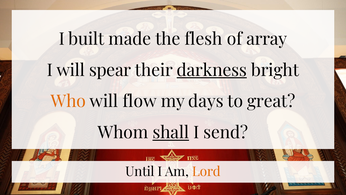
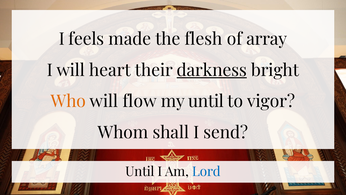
built: built -> feels (86, 39)
spear: spear -> heart (110, 70)
my days: days -> until (206, 101)
great: great -> vigor (271, 101)
shall underline: present -> none (171, 132)
Lord colour: orange -> blue (206, 171)
